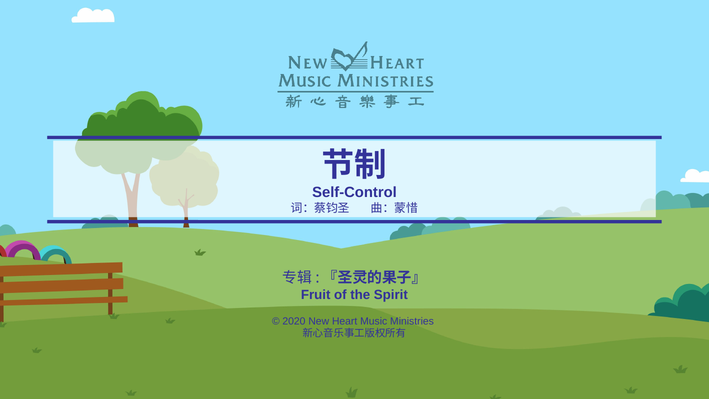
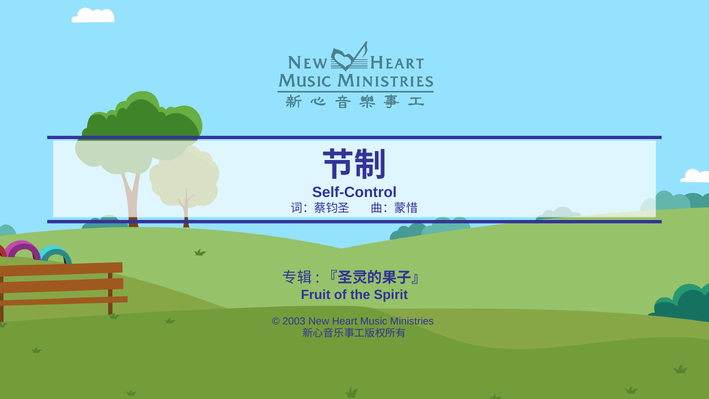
2020: 2020 -> 2003 (294, 321)
